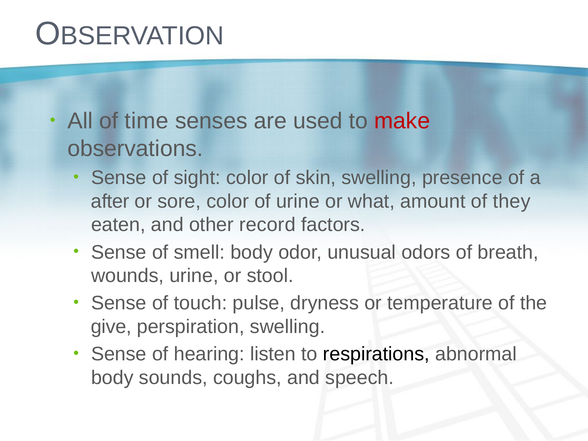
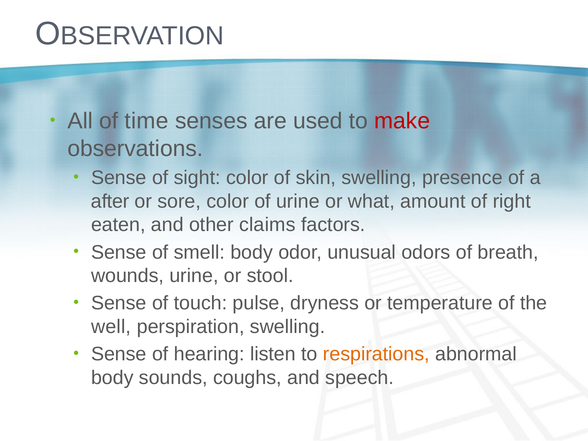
they: they -> right (512, 201)
record: record -> claims (267, 225)
give: give -> well (111, 327)
respirations colour: black -> orange (376, 354)
